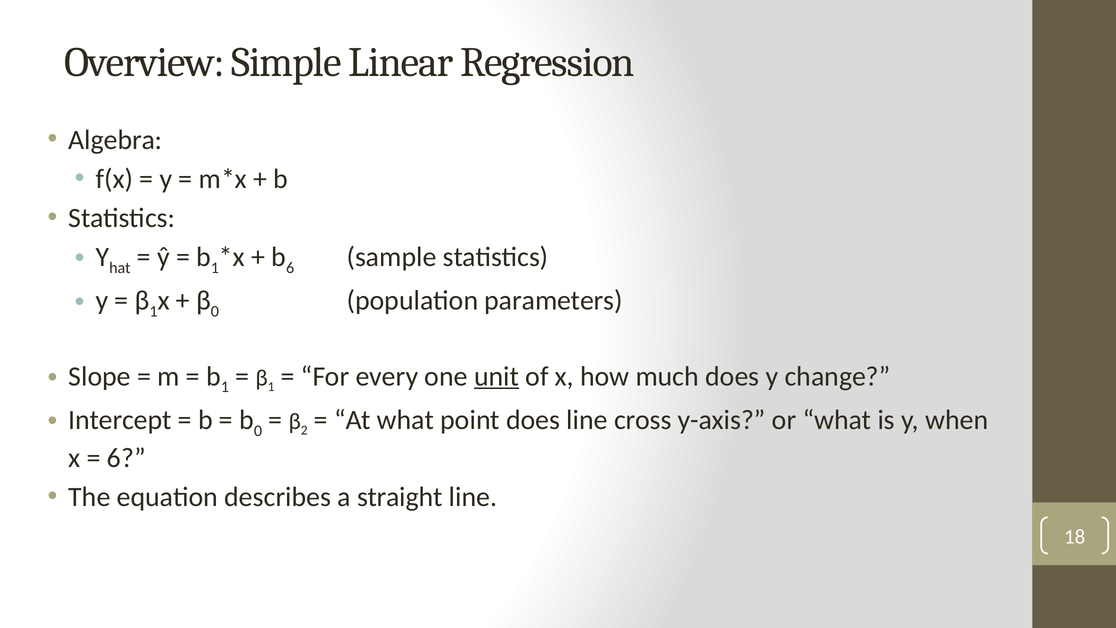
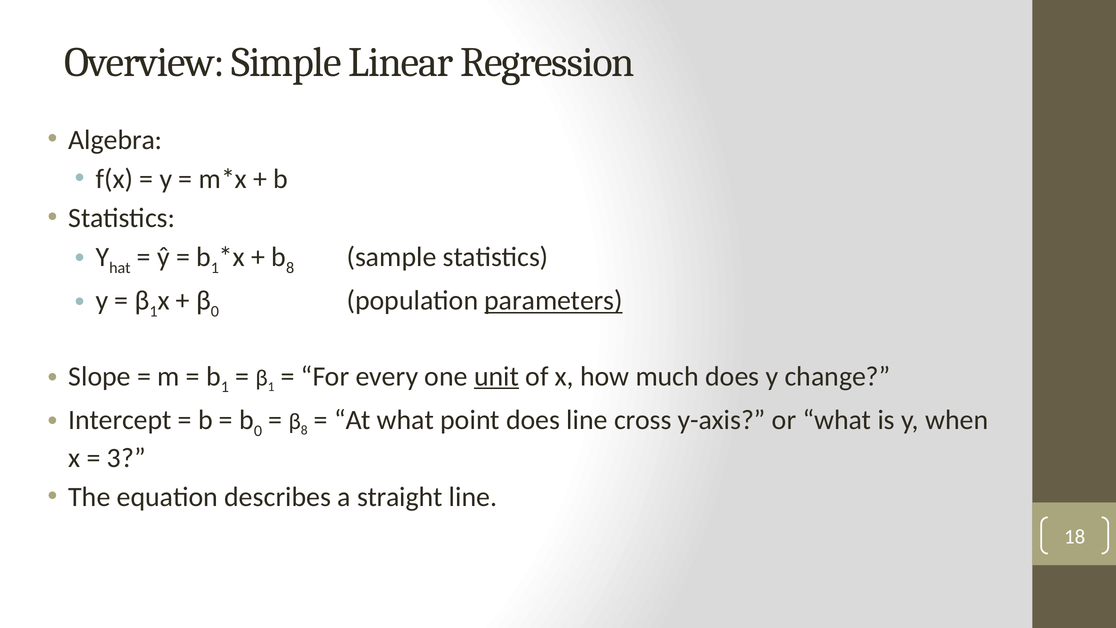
b 6: 6 -> 8 (290, 268)
parameters underline: none -> present (554, 301)
2: 2 -> 8 (304, 430)
6: 6 -> 3 (126, 458)
